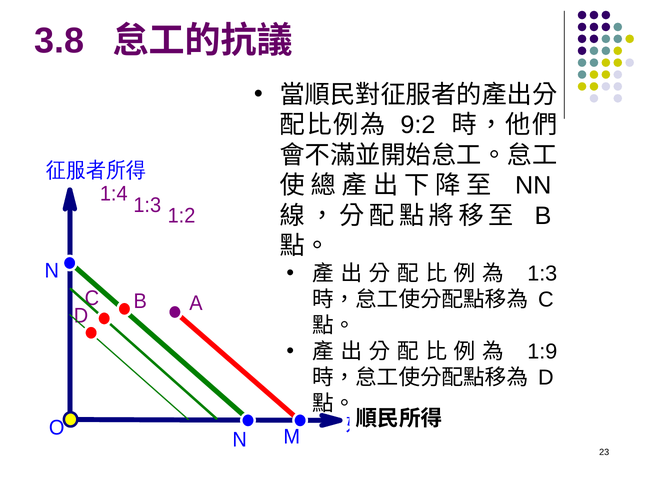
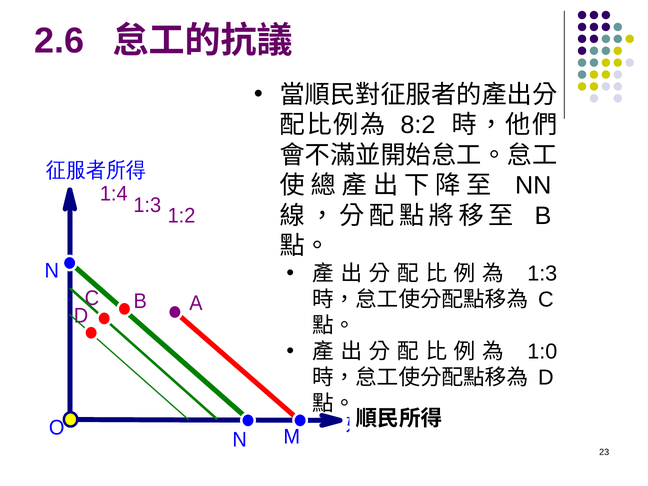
3.8: 3.8 -> 2.6 (59, 41)
9:2: 9:2 -> 8:2 (418, 125)
1:9: 1:9 -> 1:0 (542, 352)
